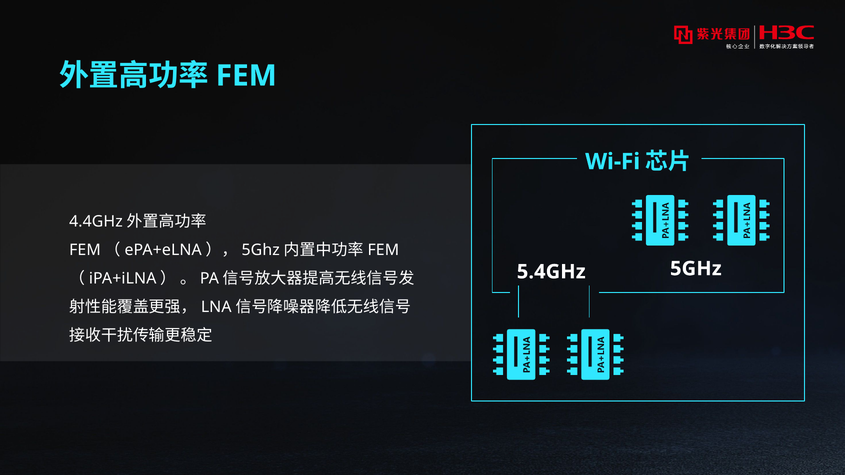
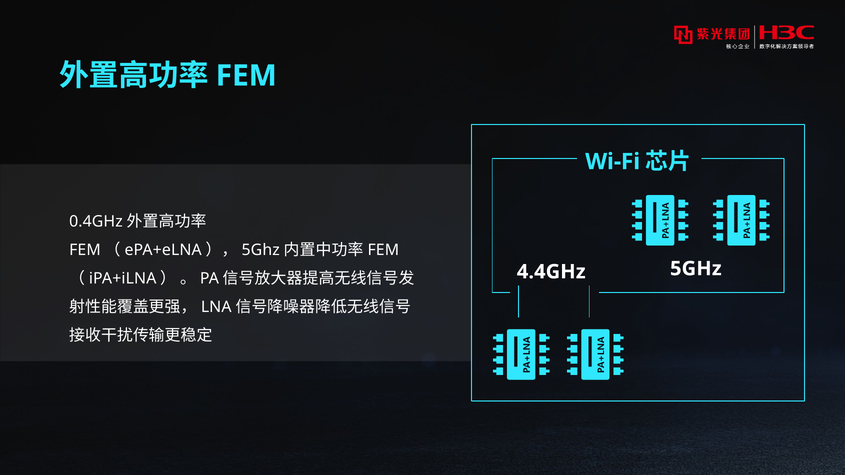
4.4GHz: 4.4GHz -> 0.4GHz (96, 222)
5.4GHz: 5.4GHz -> 4.4GHz (551, 272)
